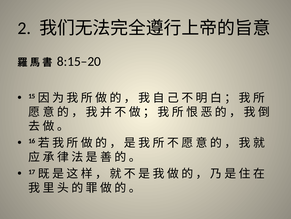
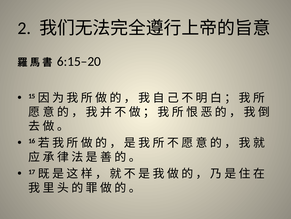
8:15–20: 8:15–20 -> 6:15–20 (79, 61)
